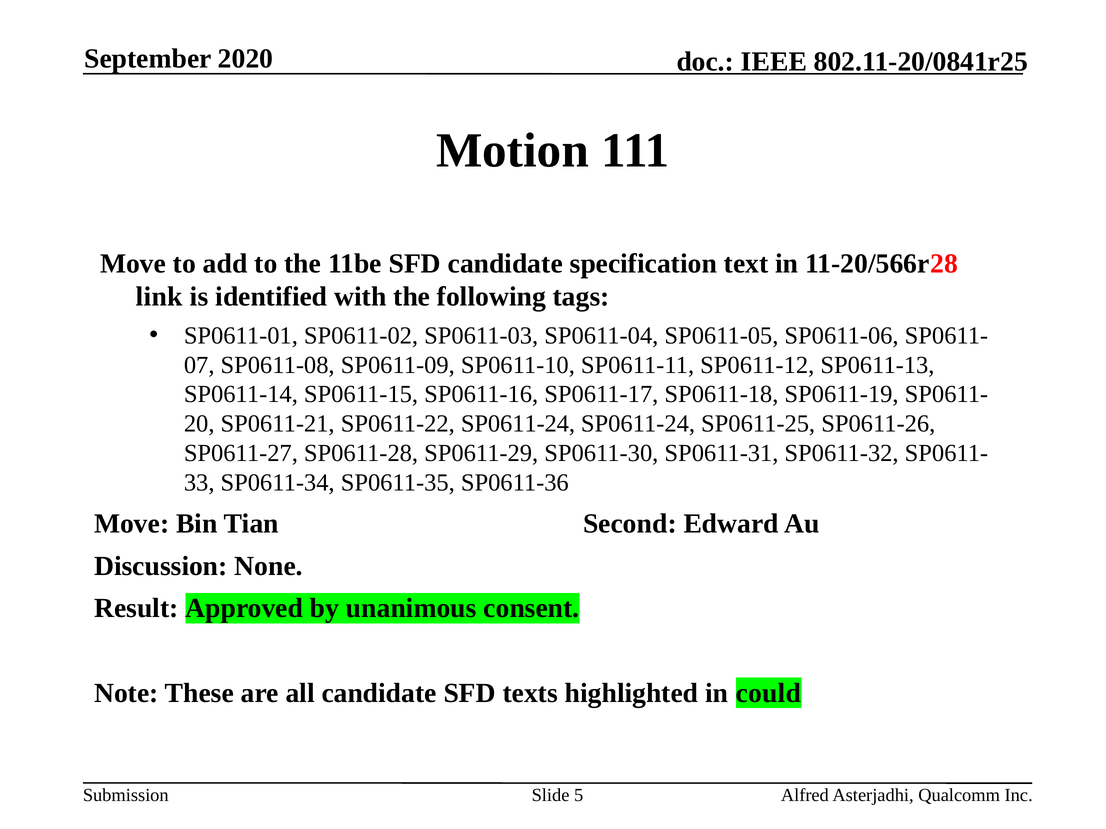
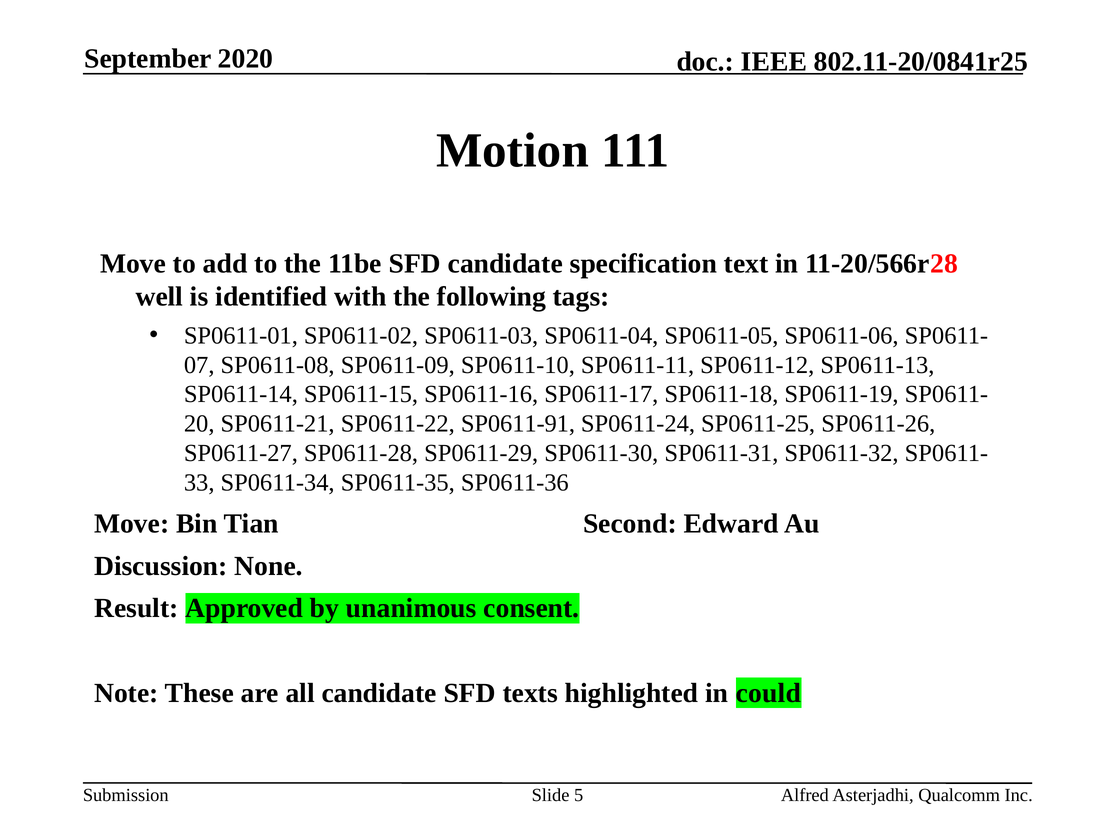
link: link -> well (159, 297)
SP0611-22 SP0611-24: SP0611-24 -> SP0611-91 (518, 424)
